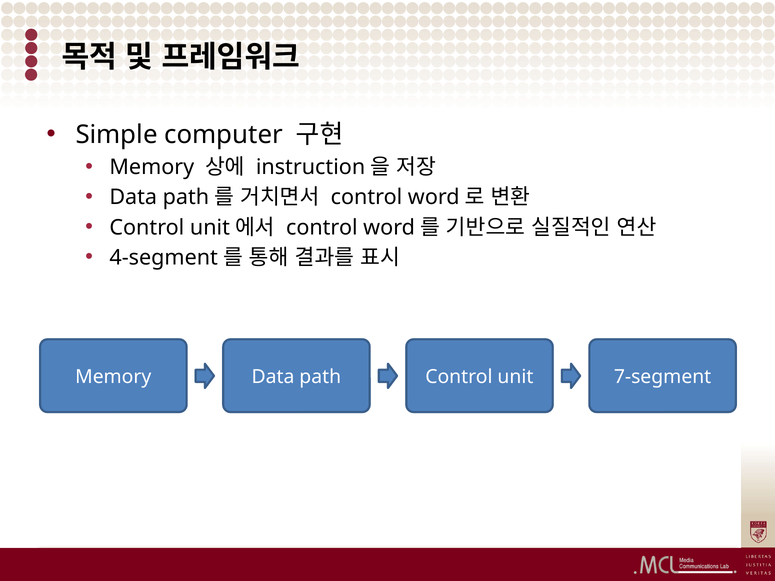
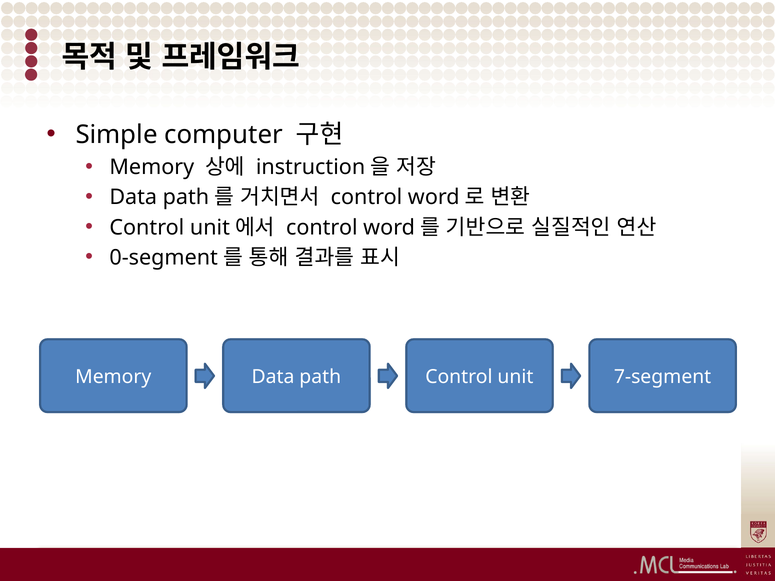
4-segment: 4-segment -> 0-segment (164, 258)
